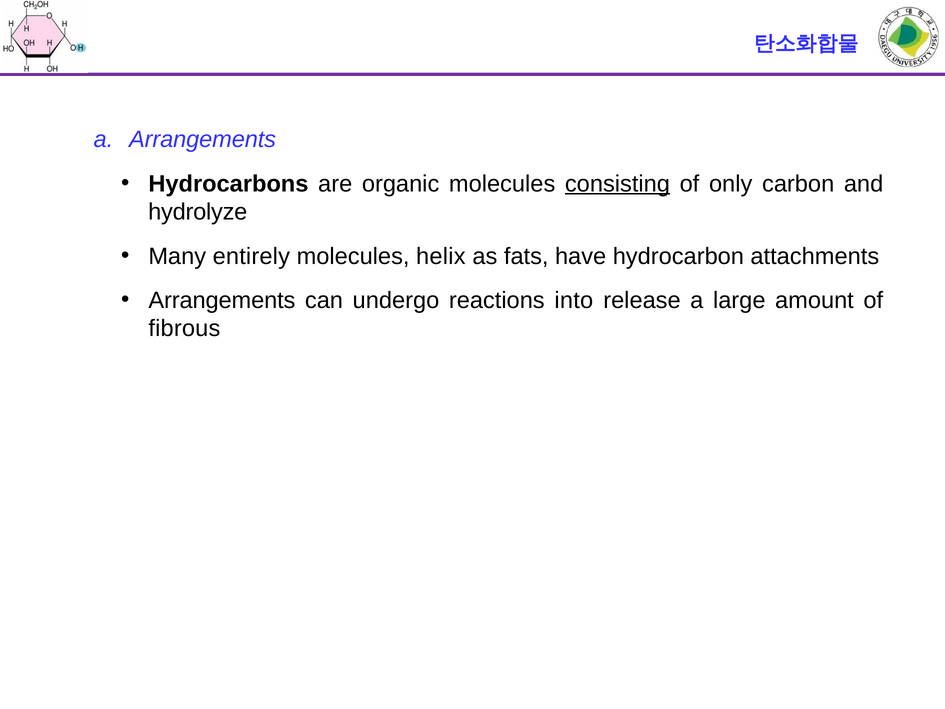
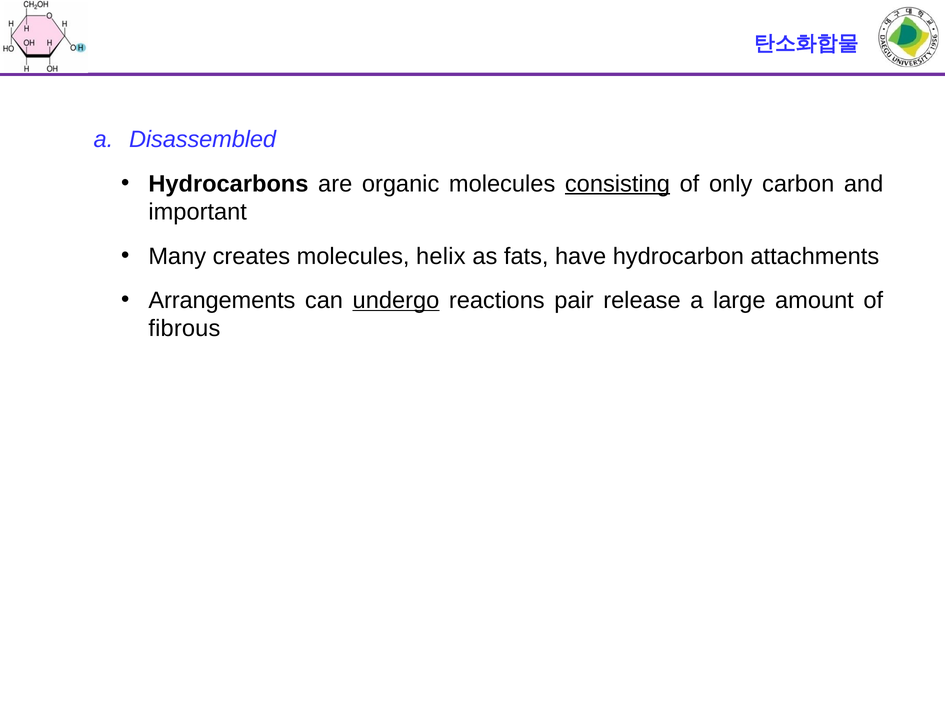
a Arrangements: Arrangements -> Disassembled (203, 140)
hydrolyze: hydrolyze -> important (198, 212)
entirely: entirely -> creates (251, 256)
undergo underline: none -> present (396, 300)
into: into -> pair (574, 300)
